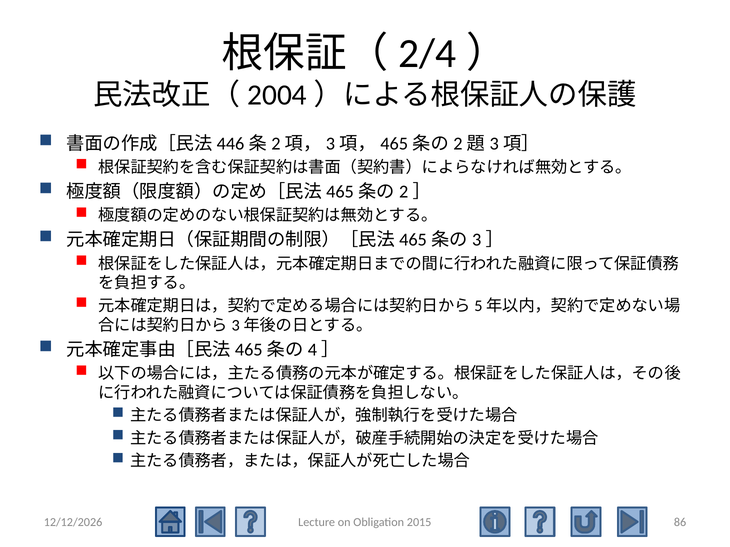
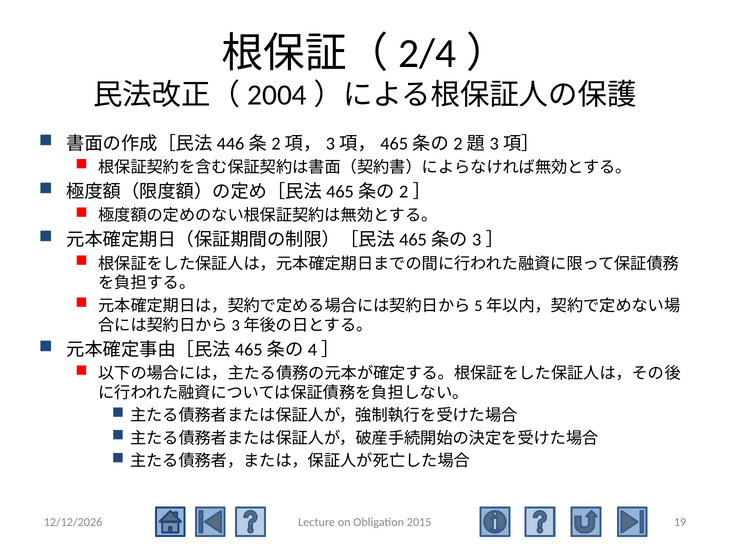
86: 86 -> 19 (680, 523)
